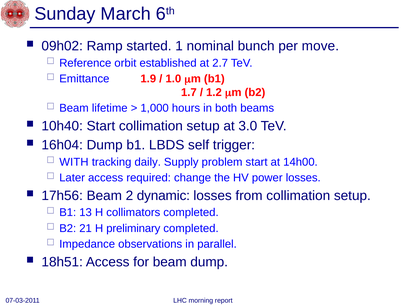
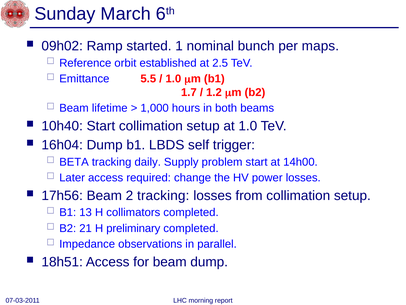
move: move -> maps (320, 46)
2.7: 2.7 -> 2.5 (220, 63)
1.9: 1.9 -> 5.5 (148, 79)
at 3.0: 3.0 -> 1.0 (248, 126)
WITH: WITH -> BETA (74, 162)
2 dynamic: dynamic -> tracking (163, 195)
